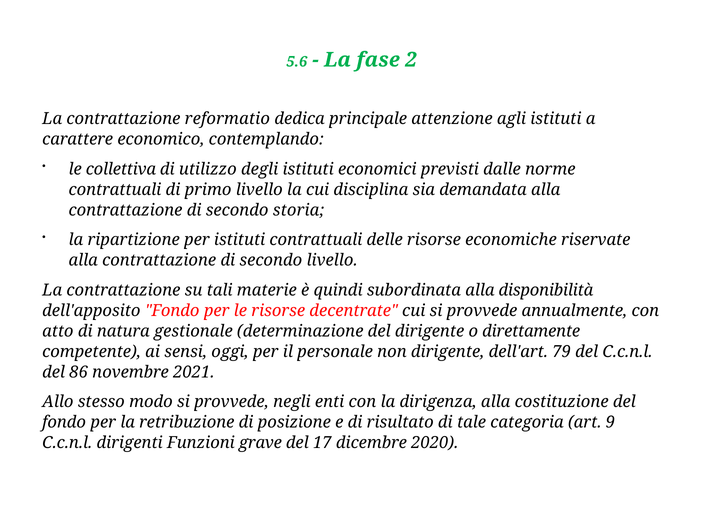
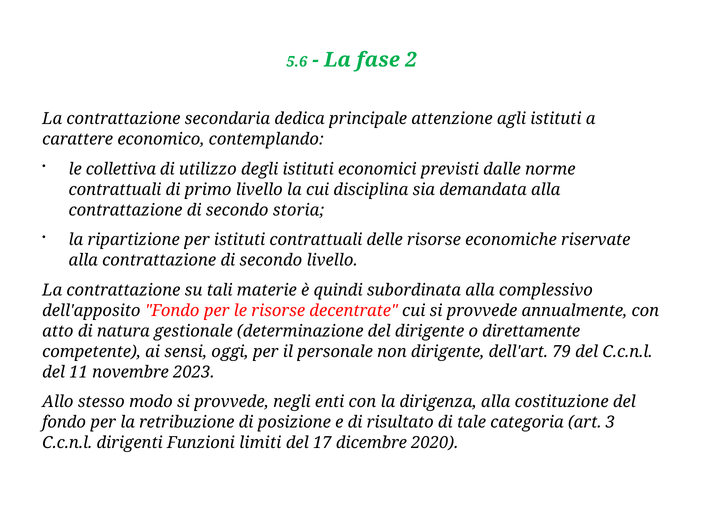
reformatio: reformatio -> secondaria (227, 119)
disponibilità: disponibilità -> complessivo (546, 290)
86: 86 -> 11 (79, 372)
2021: 2021 -> 2023 (194, 372)
9: 9 -> 3 (610, 423)
grave: grave -> limiti (260, 443)
